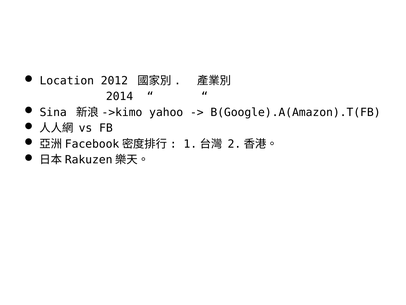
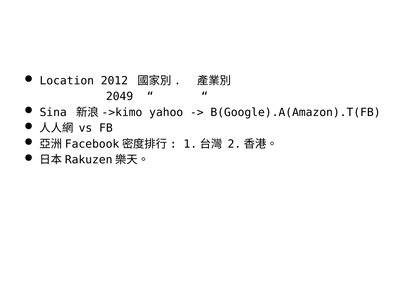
2014: 2014 -> 2049 (120, 96)
